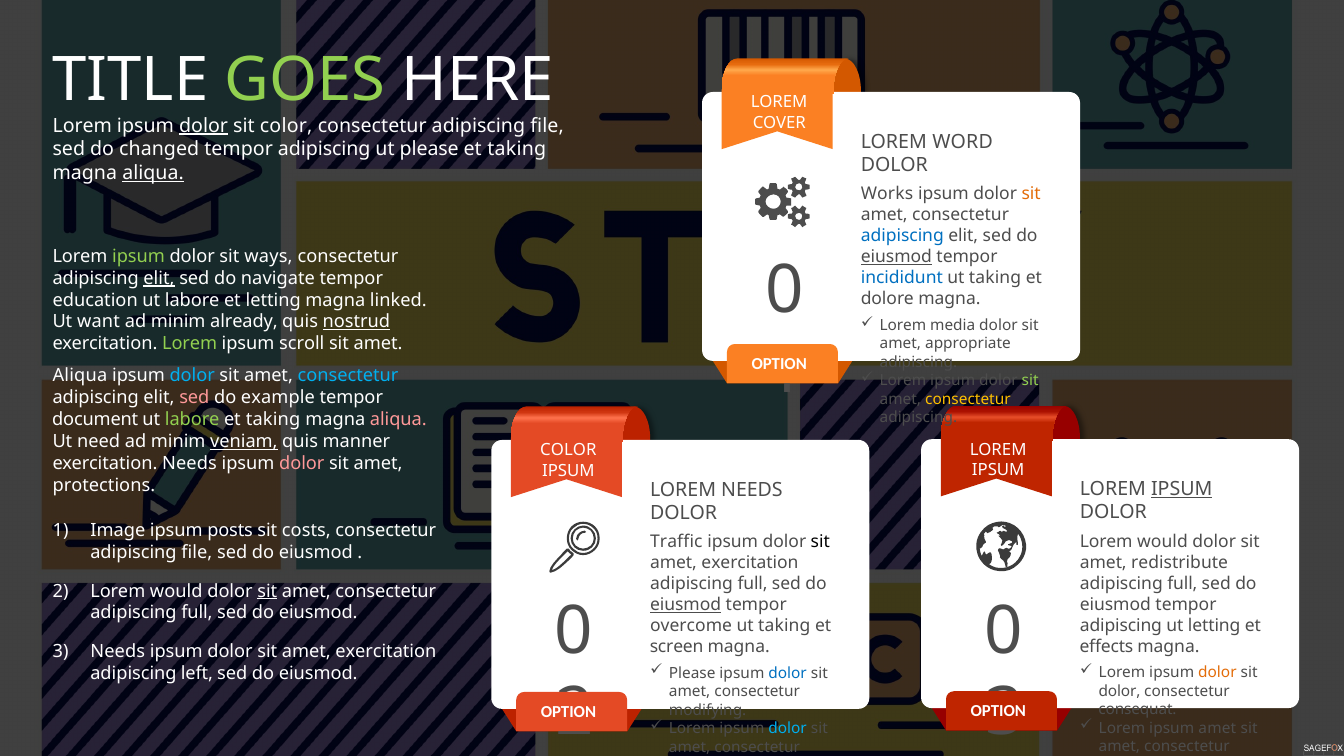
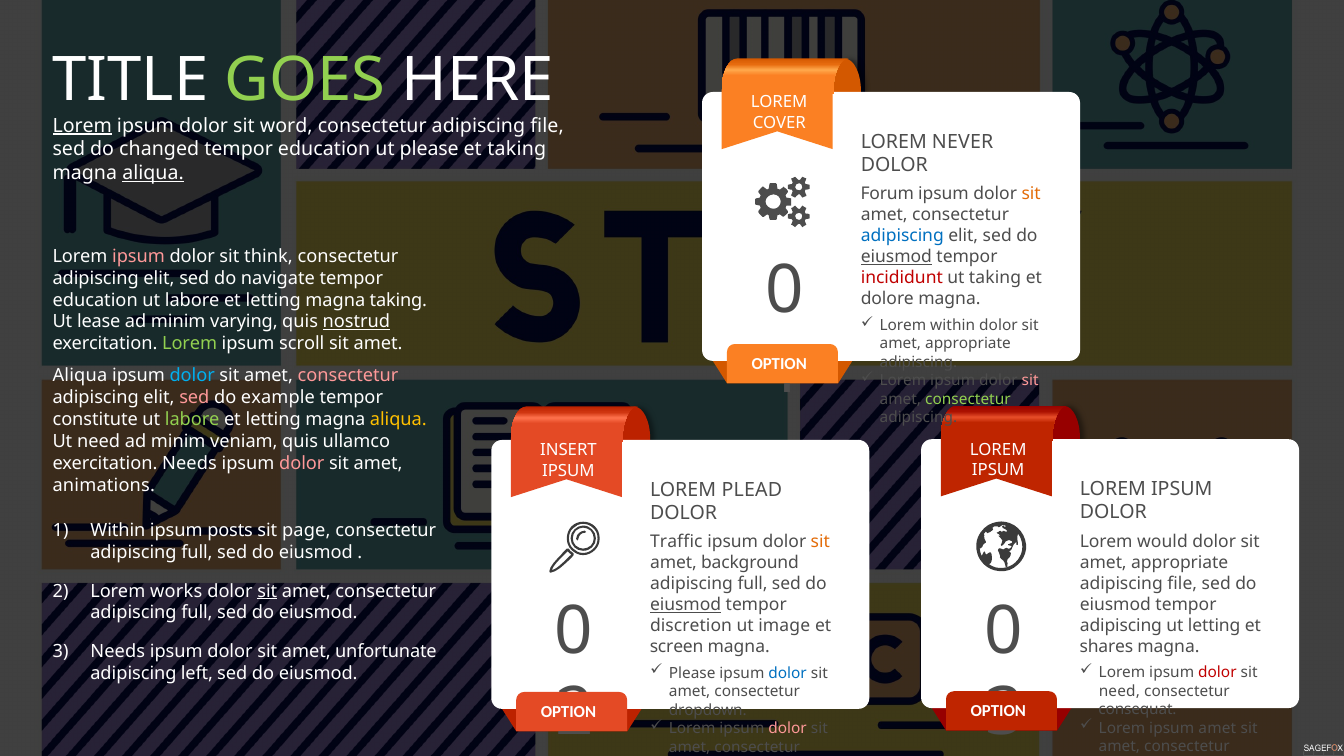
Lorem underline: none -> present (82, 126)
dolor underline: present -> none (204, 126)
sit color: color -> word (286, 126)
WORD: WORD -> NEVER (963, 142)
adipiscing: adipiscing -> education (324, 149)
Works: Works -> Forum (887, 194)
ipsum colour: light green -> pink (139, 256)
ways: ways -> think (269, 256)
elit underline: present -> none (159, 278)
incididunt colour: blue -> red (902, 278)
magna linked: linked -> taking (398, 300)
want: want -> lease (99, 322)
already: already -> varying (244, 322)
Lorem media: media -> within (953, 325)
consectetur colour: light blue -> pink (348, 376)
sit colour: light green -> pink (1030, 381)
consectetur colour: yellow -> light green (968, 399)
document: document -> constitute (95, 419)
taking: taking -> letting (273, 419)
aliqua colour: pink -> yellow (398, 419)
veniam underline: present -> none (244, 441)
manner: manner -> ullamco (356, 441)
COLOR: COLOR -> INSERT (568, 450)
protections: protections -> animations (104, 485)
IPSUM underline: present -> none (1182, 489)
LOREM NEEDS: NEEDS -> PLEAD (752, 490)
Image: Image -> Within (118, 530)
costs: costs -> page (306, 530)
sit colour: black -> orange (820, 542)
file: file -> full (197, 552)
redistribute: redistribute -> appropriate (1180, 562)
exercitation: exercitation -> background (750, 563)
full: full -> file (1182, 583)
would: would -> works (176, 591)
overcome: overcome -> discretion (691, 626)
taking: taking -> image (784, 626)
effects: effects -> shares (1106, 646)
exercitation: exercitation -> unfortunate (386, 652)
dolor colour: orange -> red (1217, 673)
dolor: dolor -> need (1119, 691)
modifying: modifying -> dropdown (708, 710)
dolor colour: light blue -> pink (788, 729)
